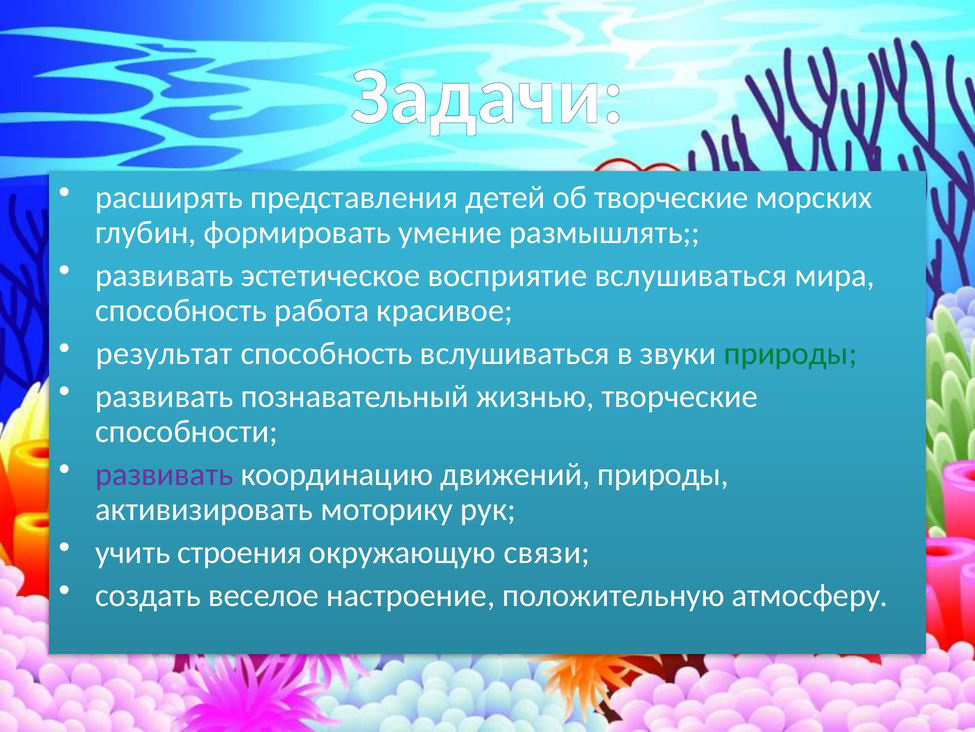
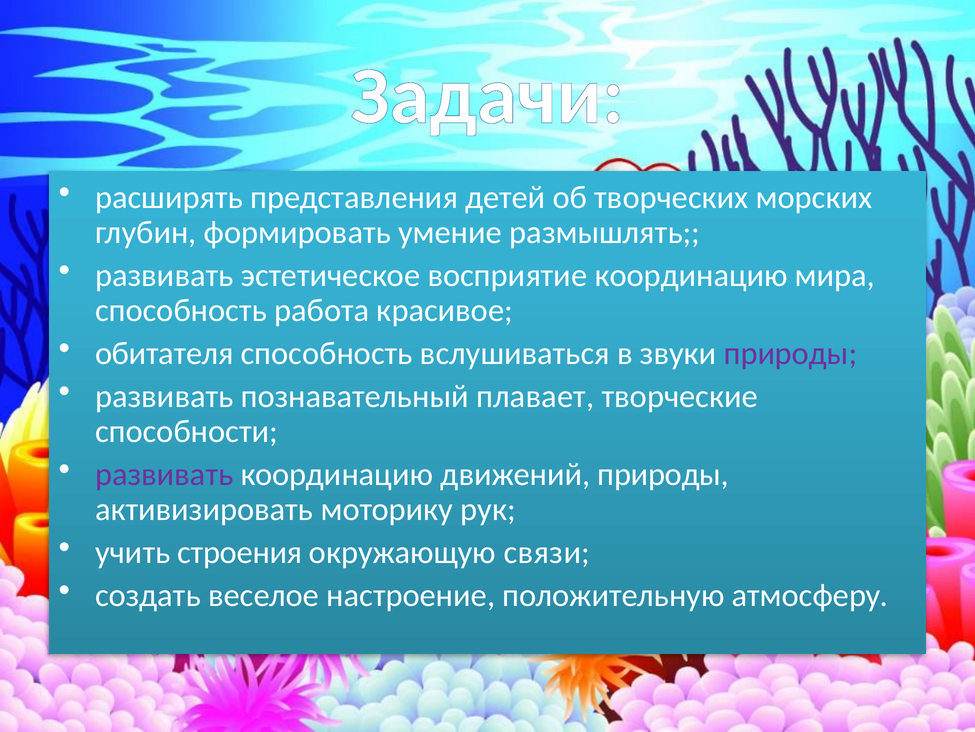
об творческие: творческие -> творческих (671, 197)
восприятие вслушиваться: вслушиваться -> координацию (691, 275)
результат: результат -> обитателя (164, 353)
природы colour: green -> purple (790, 353)
жизнью: жизнью -> плавает (535, 396)
